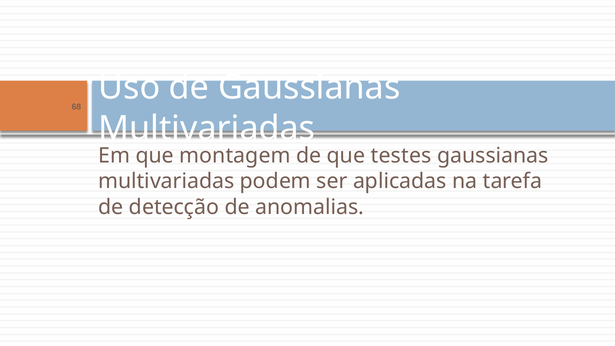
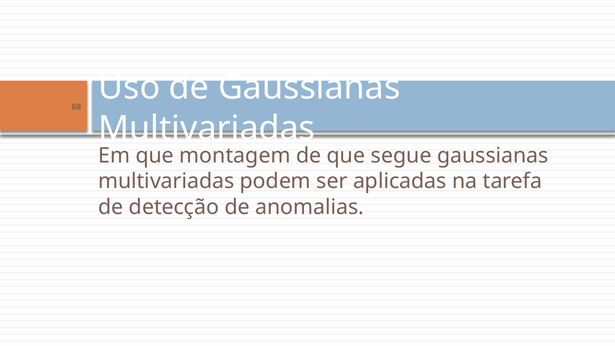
testes: testes -> segue (401, 156)
